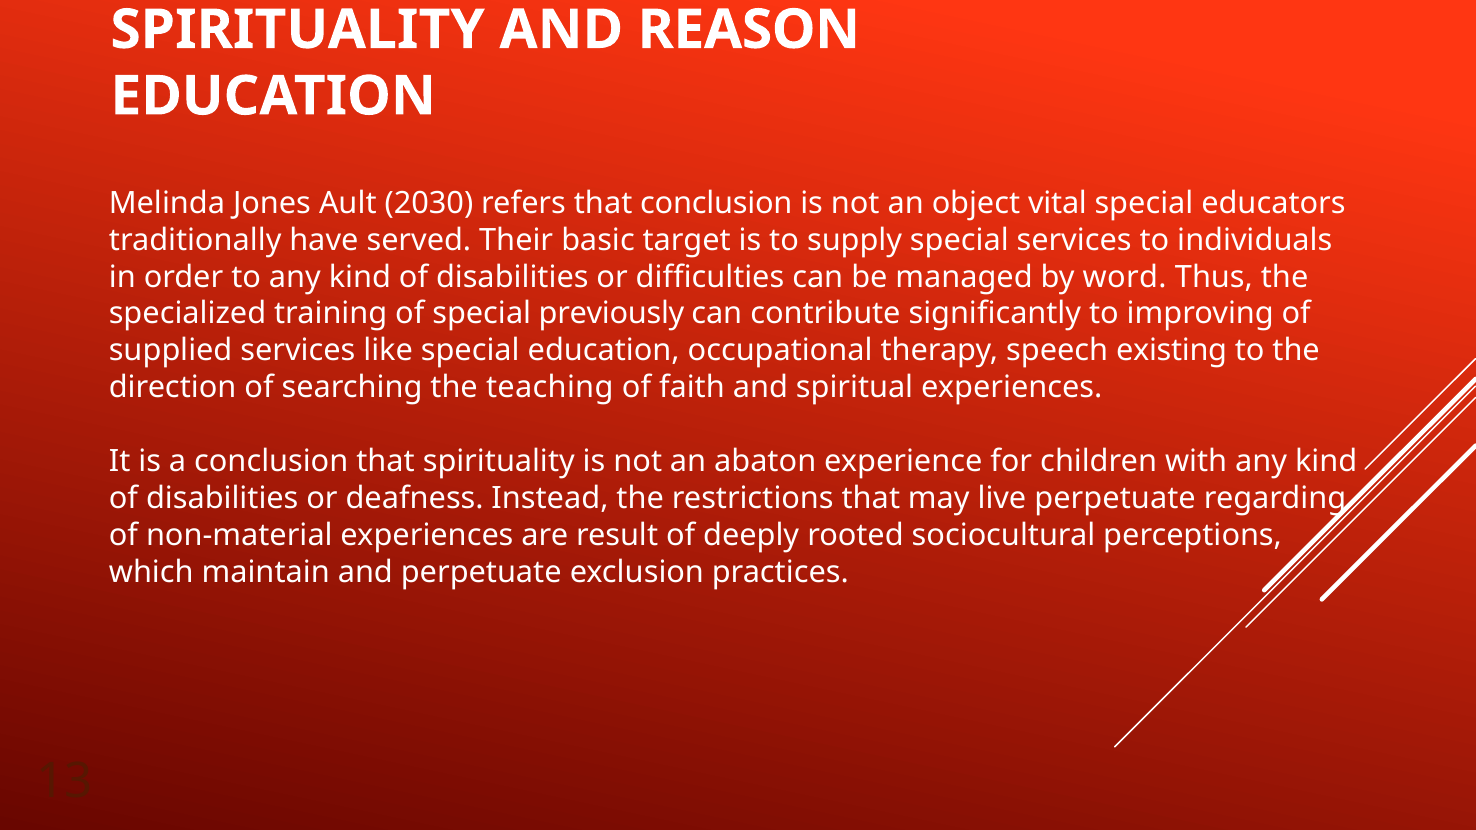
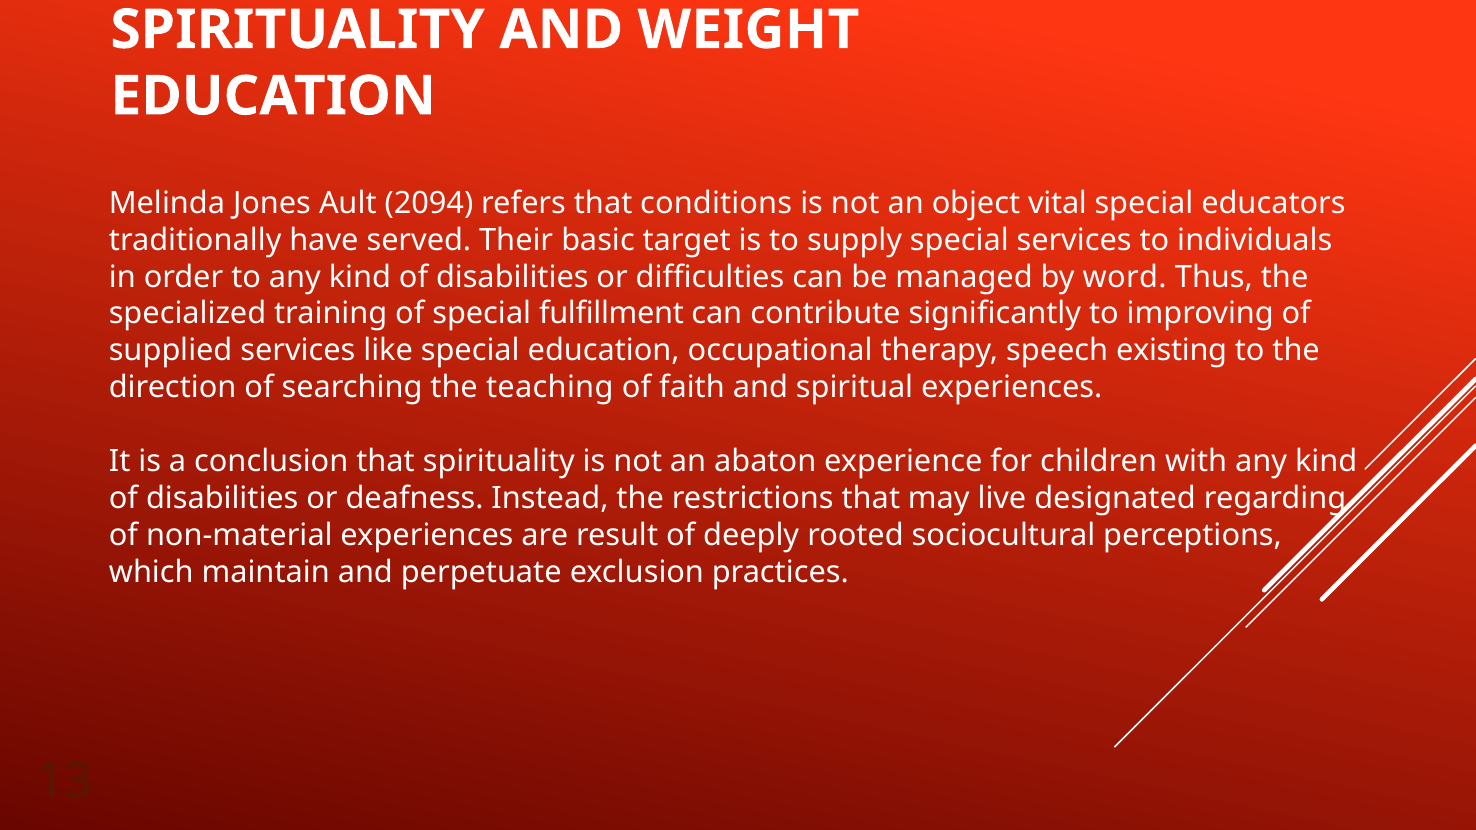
REASON: REASON -> WEIGHT (748, 30)
2030: 2030 -> 2094 (429, 203)
that conclusion: conclusion -> conditions (716, 203)
previously: previously -> fulfillment (611, 314)
live perpetuate: perpetuate -> designated (1115, 498)
